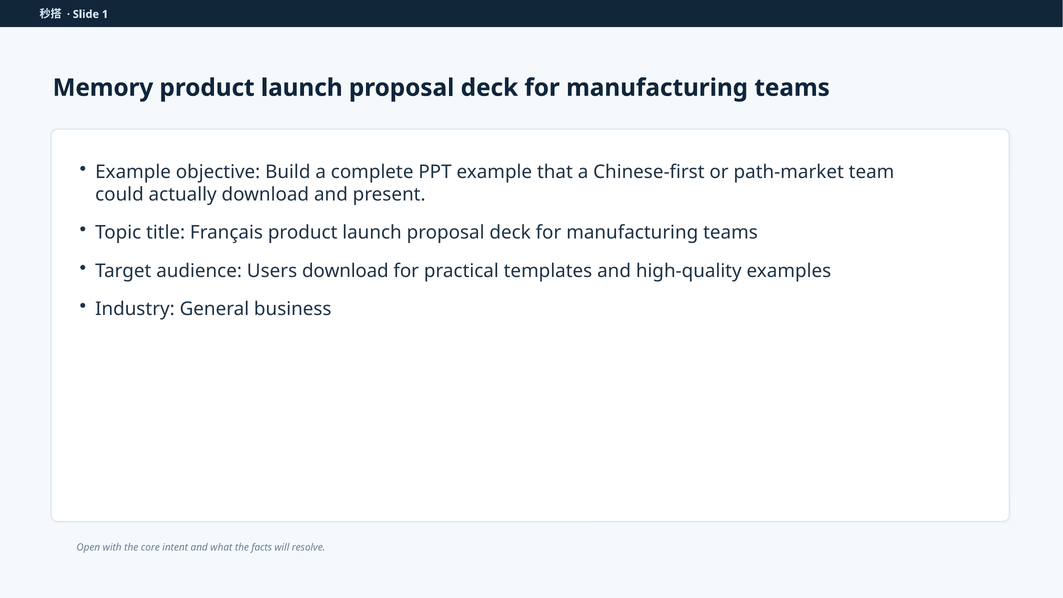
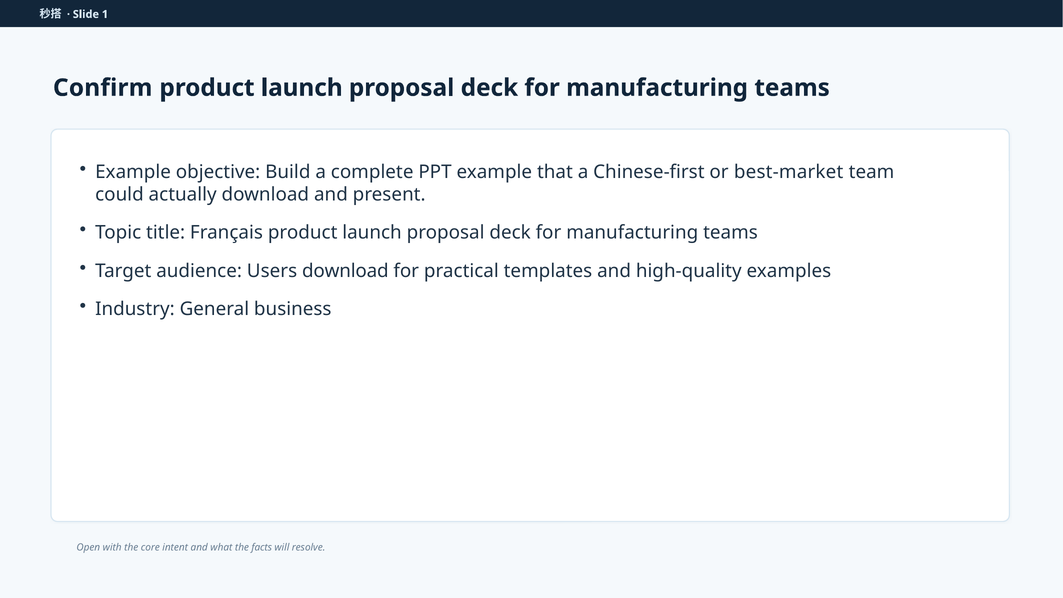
Memory: Memory -> Confirm (103, 88)
path-market: path-market -> best-market (789, 172)
